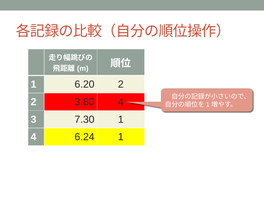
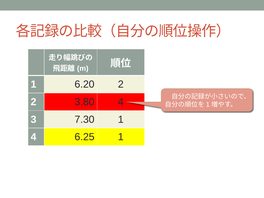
6.24: 6.24 -> 6.25 (85, 137)
